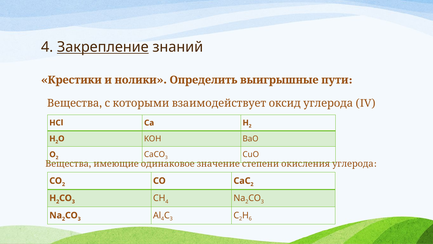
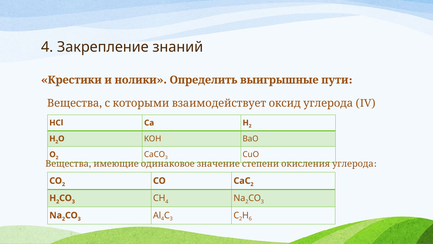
Закрепление underline: present -> none (103, 47)
